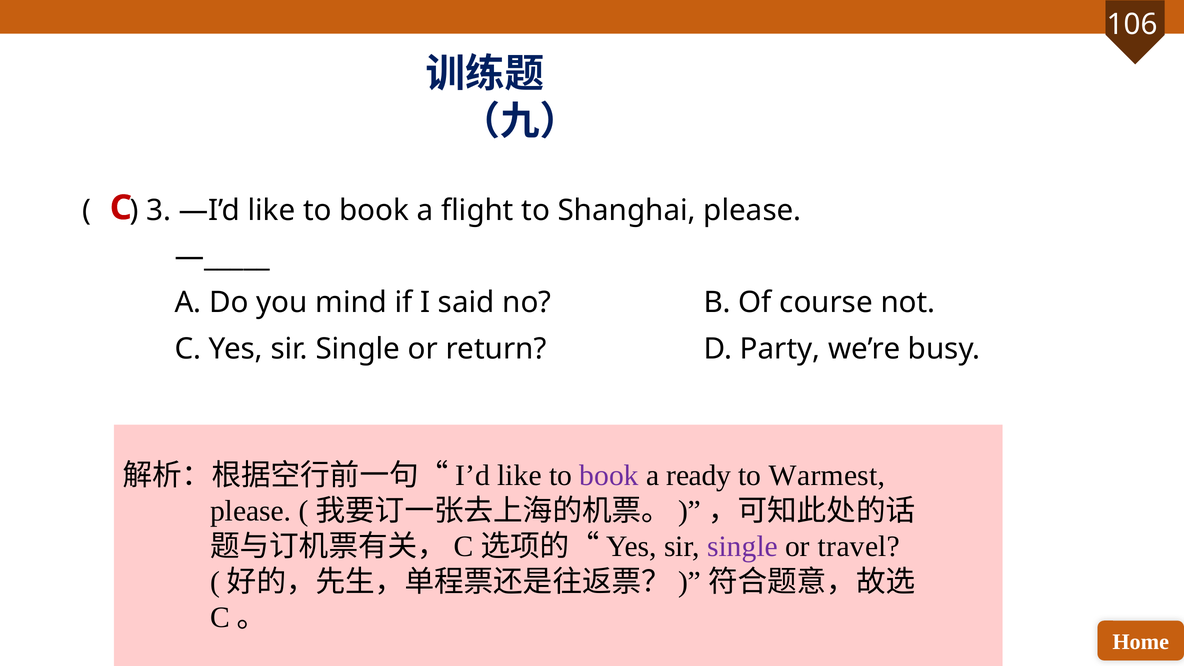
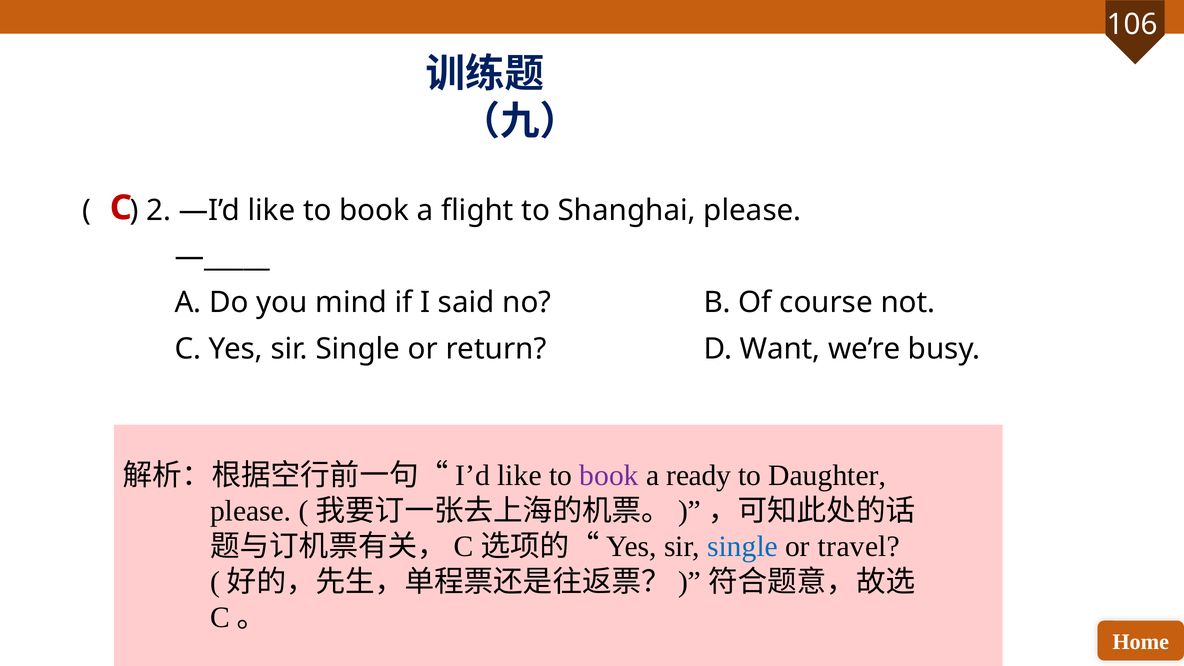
3: 3 -> 2 (159, 210)
Party: Party -> Want (780, 349)
Warmest: Warmest -> Daughter (827, 475)
single colour: purple -> blue (743, 546)
